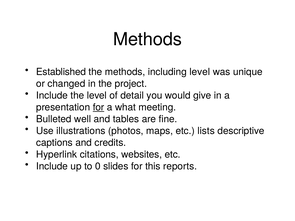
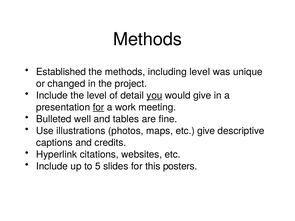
you underline: none -> present (154, 96)
what: what -> work (125, 107)
etc lists: lists -> give (206, 131)
0: 0 -> 5 (98, 166)
reports: reports -> posters (180, 166)
